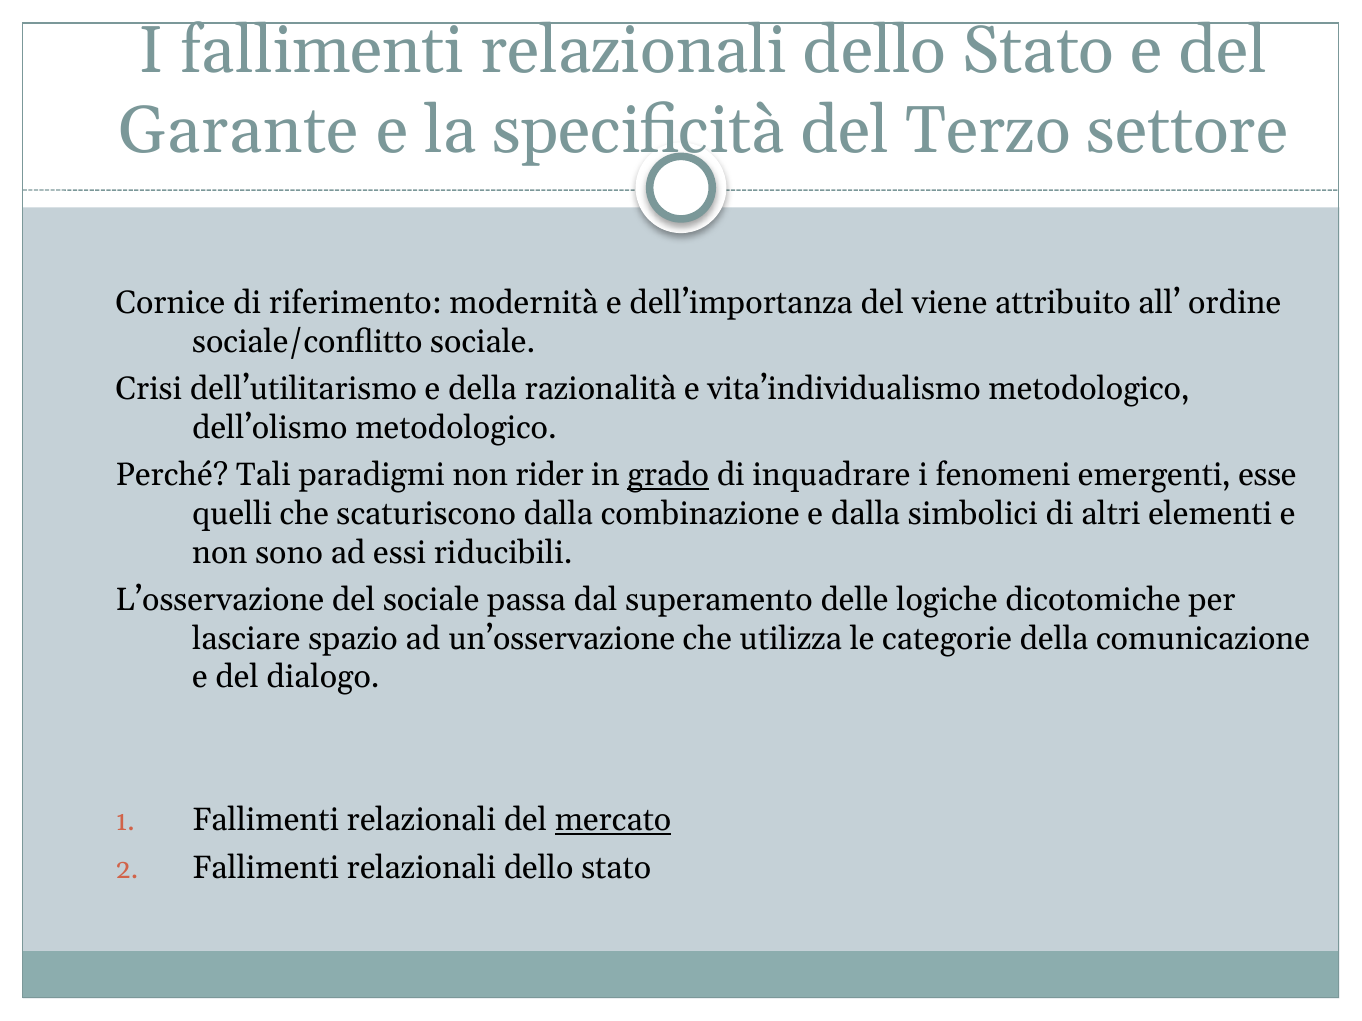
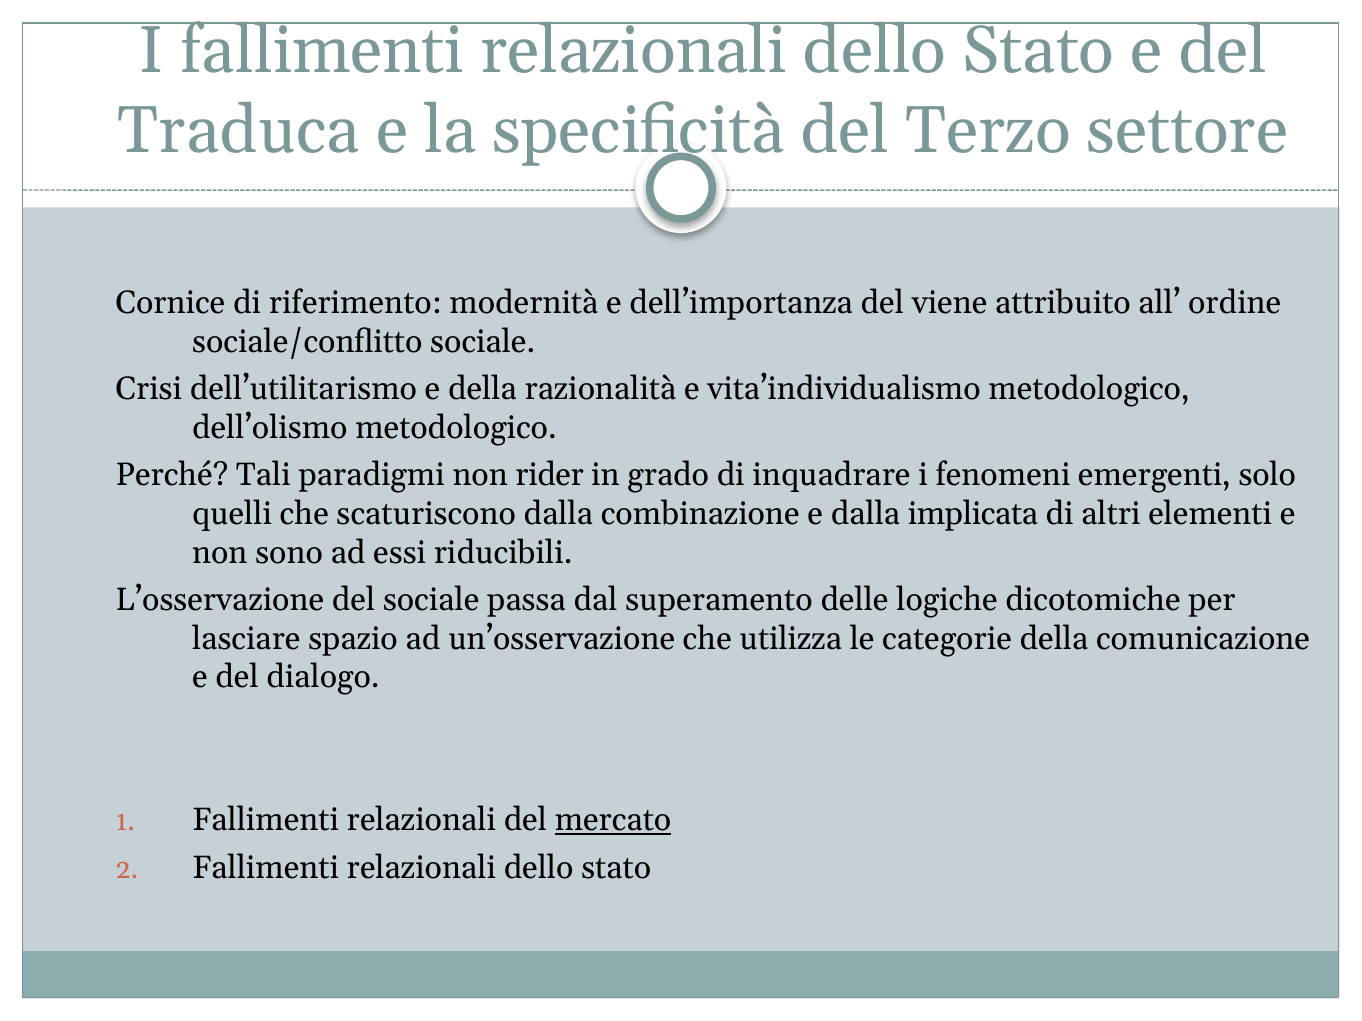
Garante: Garante -> Traduca (239, 130)
grado underline: present -> none (668, 476)
esse: esse -> solo (1267, 476)
simbolici: simbolici -> implicata (973, 514)
